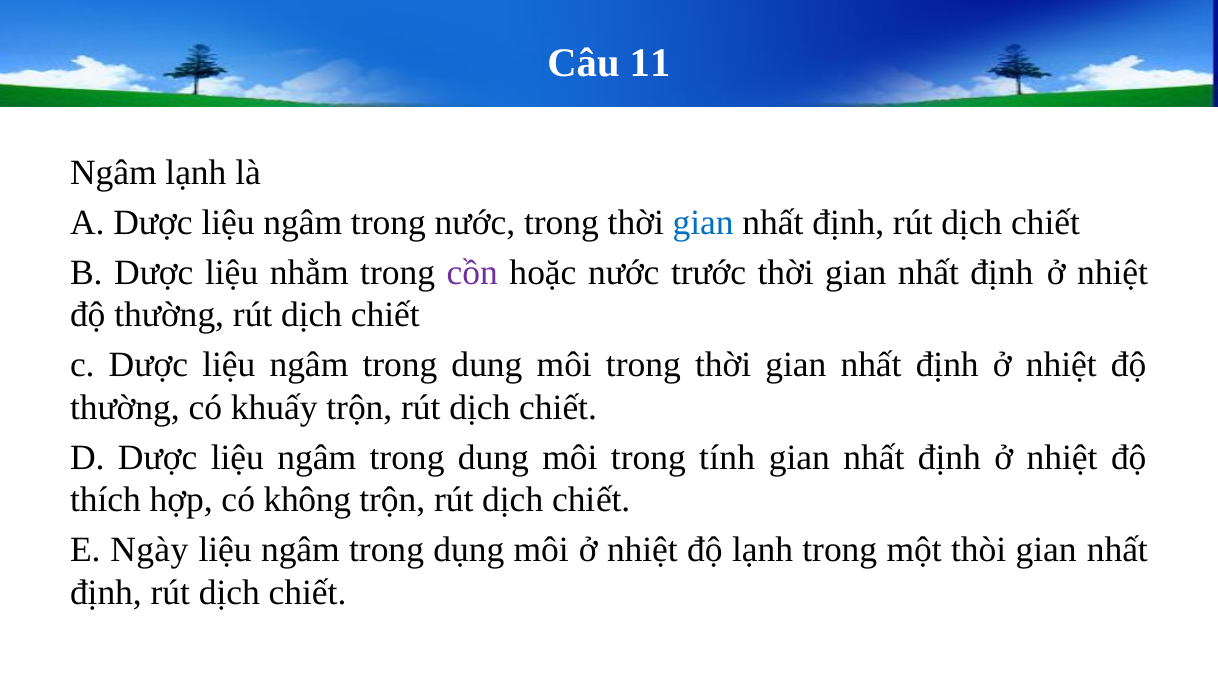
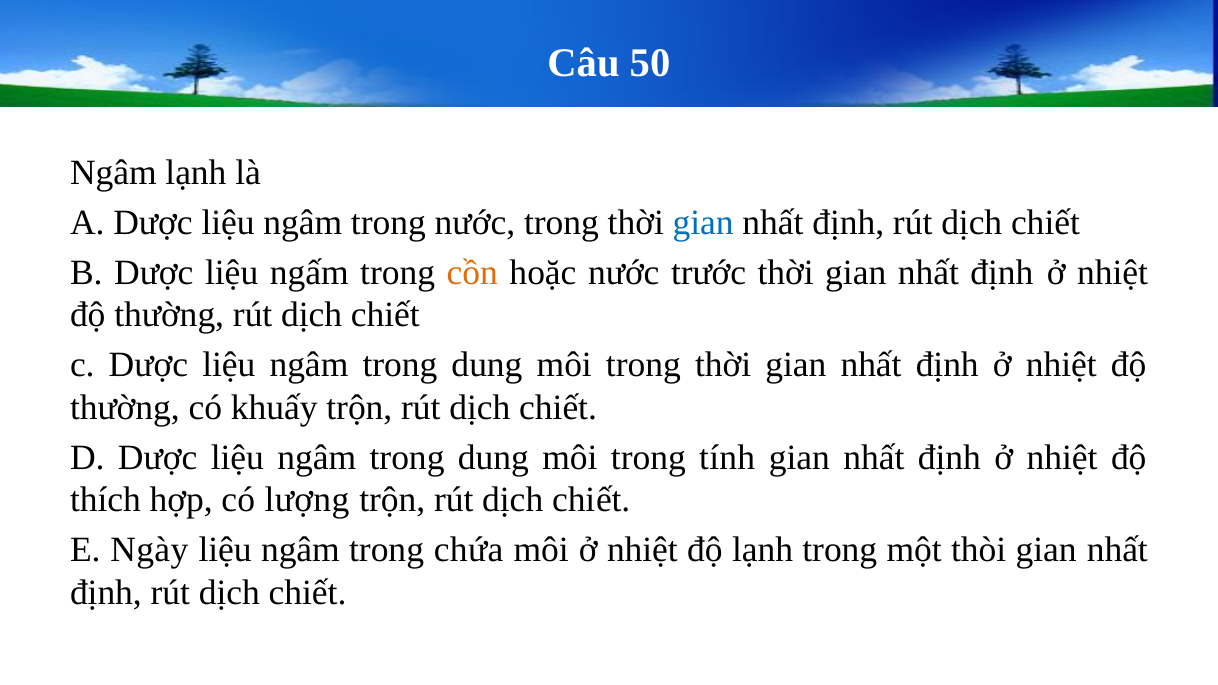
11: 11 -> 50 (650, 63)
nhằm: nhằm -> ngấm (309, 273)
cồn colour: purple -> orange (472, 273)
không: không -> lượng (307, 500)
dụng: dụng -> chứa (469, 550)
